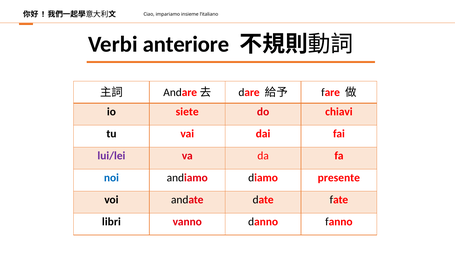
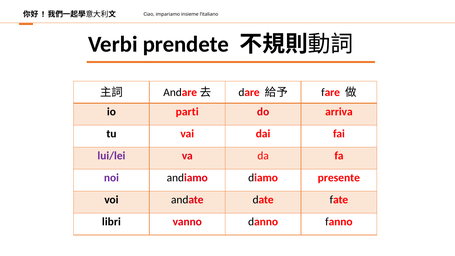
anteriore: anteriore -> prendete (186, 44)
siete: siete -> parti (187, 112)
chiavi: chiavi -> arriva (339, 112)
noi colour: blue -> purple (111, 178)
